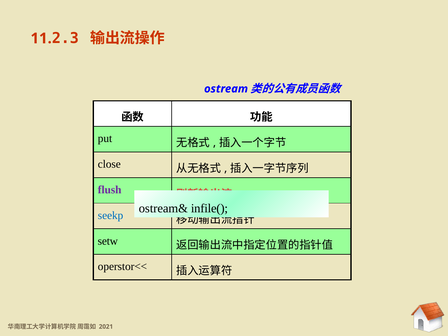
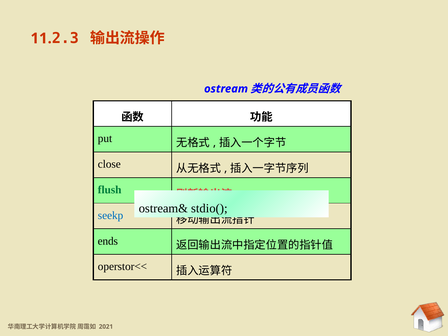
flush colour: purple -> green (110, 190)
infile(: infile( -> stdio( (209, 208)
setw: setw -> ends (108, 241)
